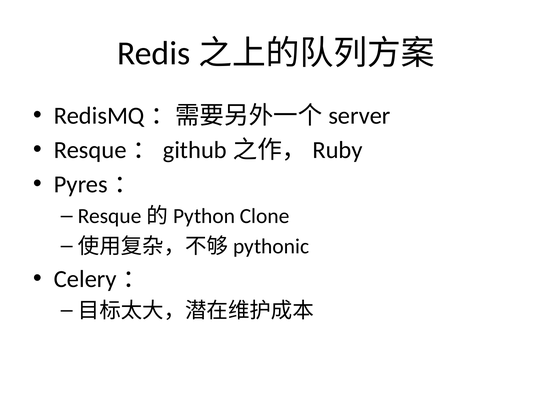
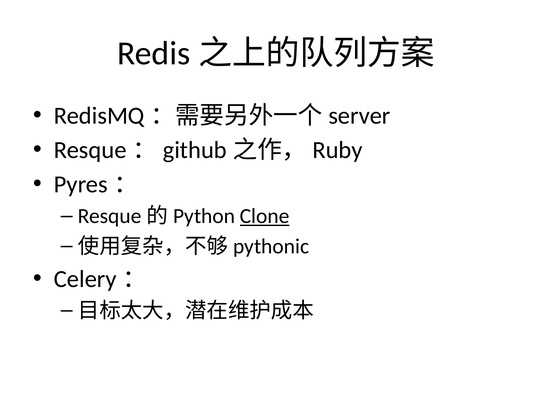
Clone underline: none -> present (265, 216)
